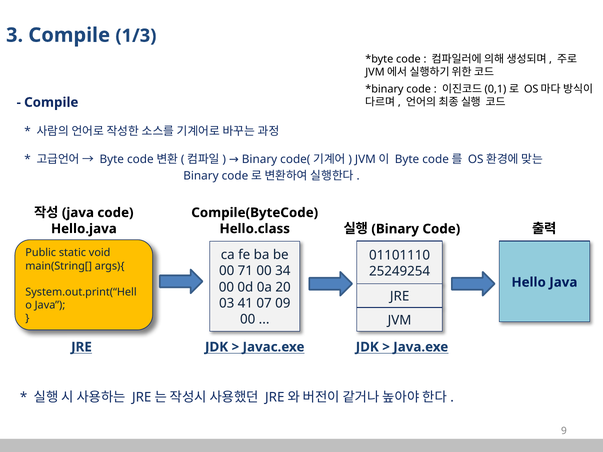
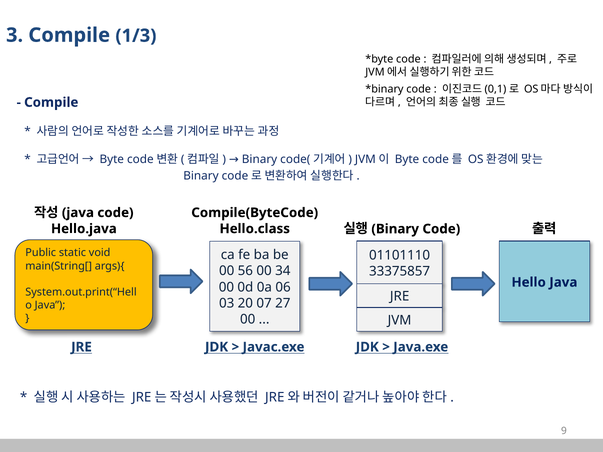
71: 71 -> 56 (245, 271)
25249254: 25249254 -> 33375857 (400, 272)
20: 20 -> 06 (283, 287)
41: 41 -> 20 (245, 303)
09: 09 -> 27 (283, 303)
